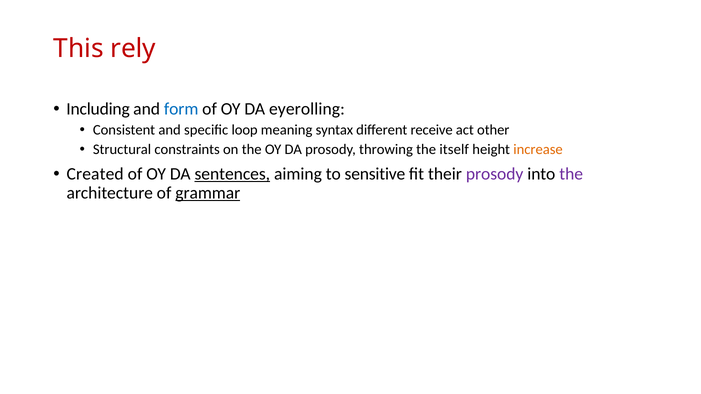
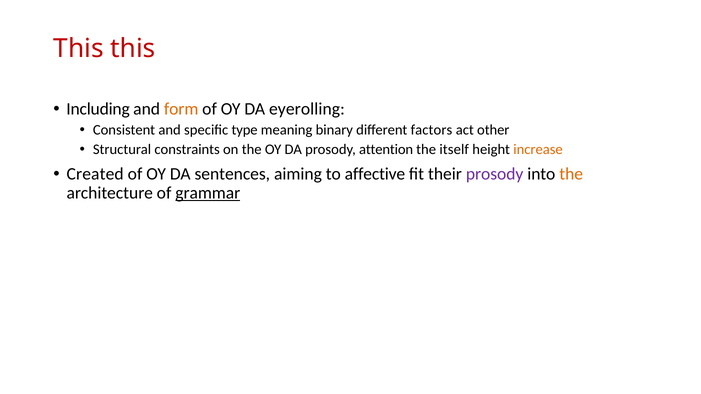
This rely: rely -> this (133, 48)
form colour: blue -> orange (181, 109)
loop: loop -> type (245, 130)
syntax: syntax -> binary (334, 130)
receive: receive -> factors (431, 130)
throwing: throwing -> attention (386, 150)
sentences underline: present -> none (232, 174)
sensitive: sensitive -> affective (375, 174)
the colour: purple -> orange (571, 174)
